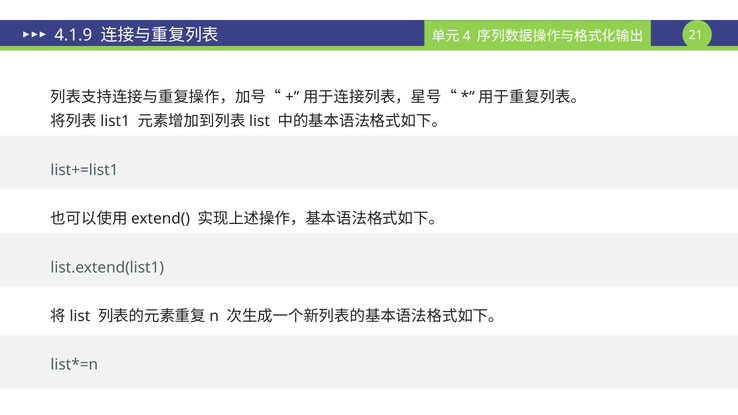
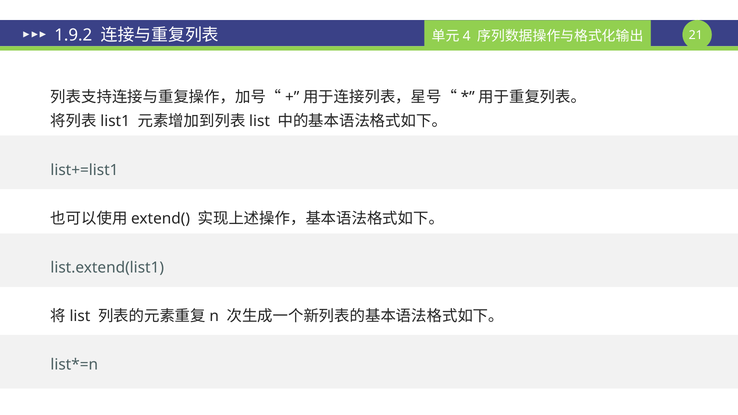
4.1.9: 4.1.9 -> 1.9.2 (73, 35)
